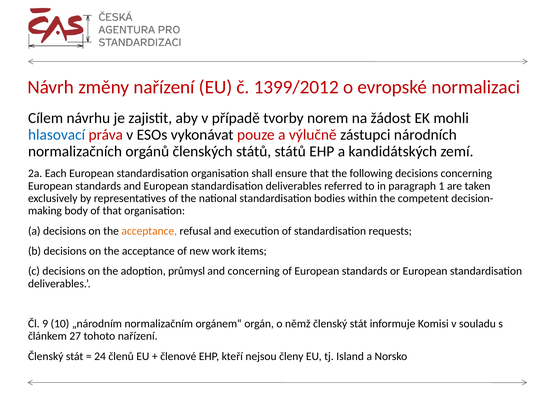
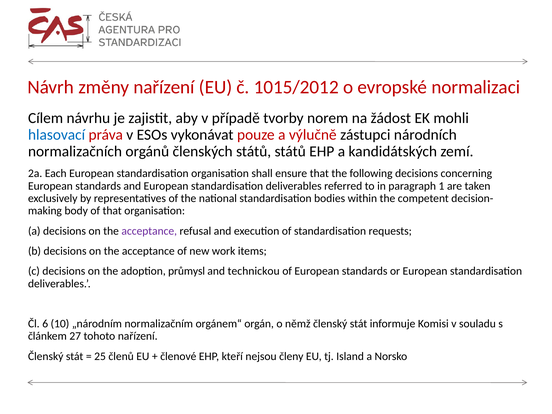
1399/2012: 1399/2012 -> 1015/2012 (296, 87)
acceptance colour: orange -> purple (149, 231)
and concerning: concerning -> technickou (254, 271)
9: 9 -> 6 (45, 324)
24: 24 -> 25 (100, 356)
